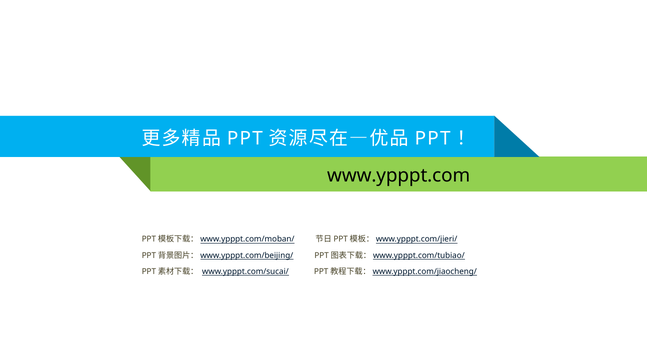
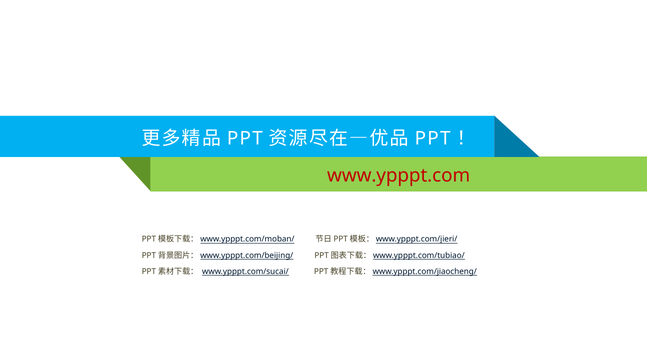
www.ypppt.com colour: black -> red (399, 175)
